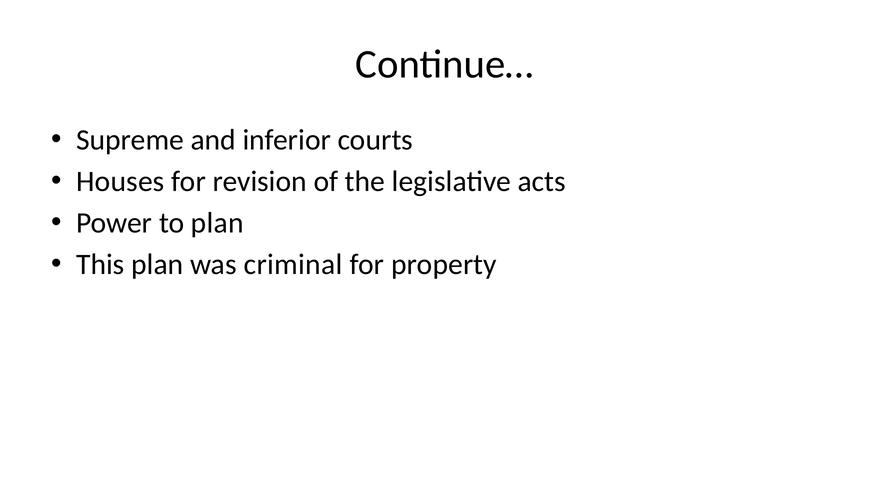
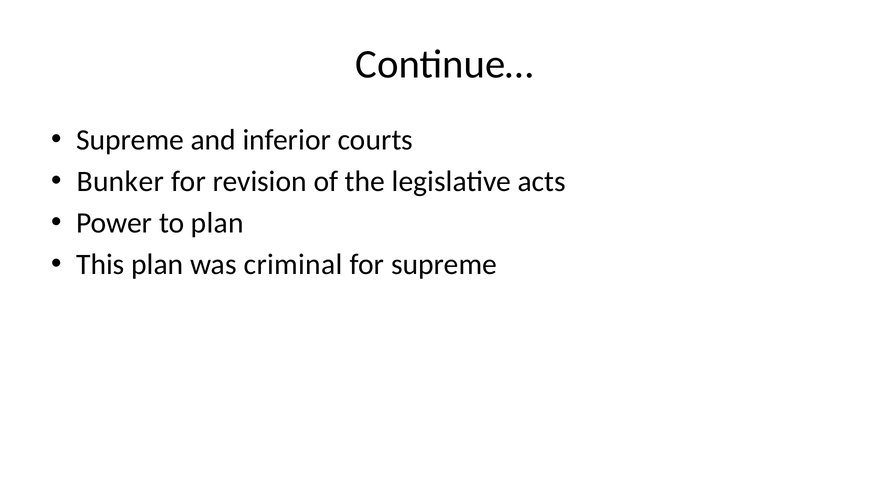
Houses: Houses -> Bunker (120, 181)
for property: property -> supreme (444, 264)
